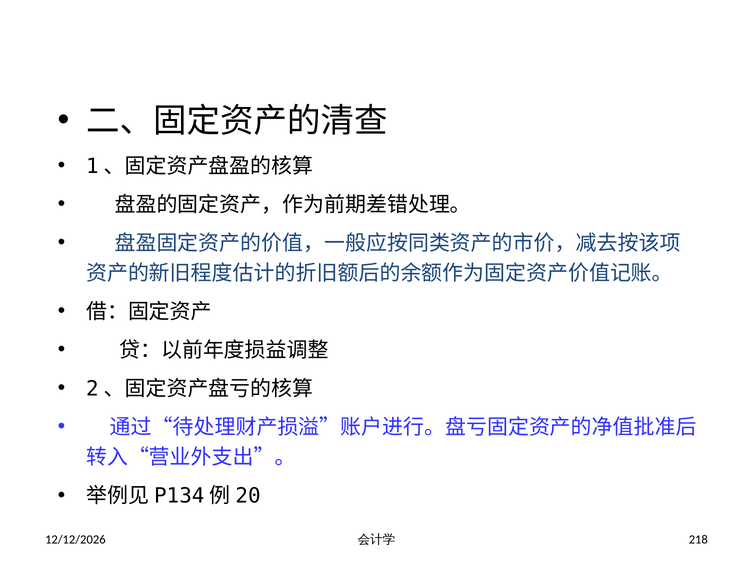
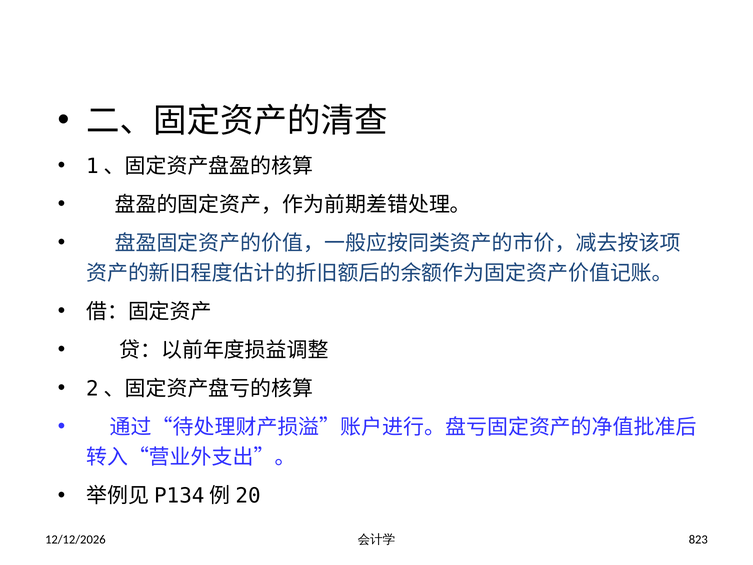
218: 218 -> 823 (698, 539)
